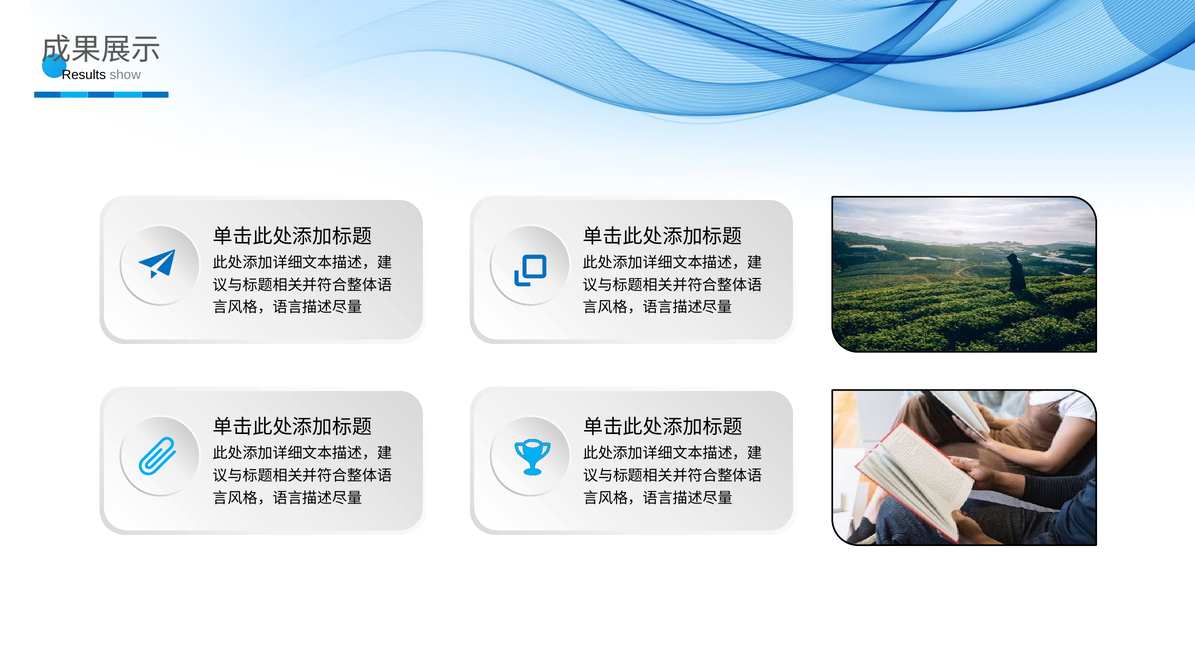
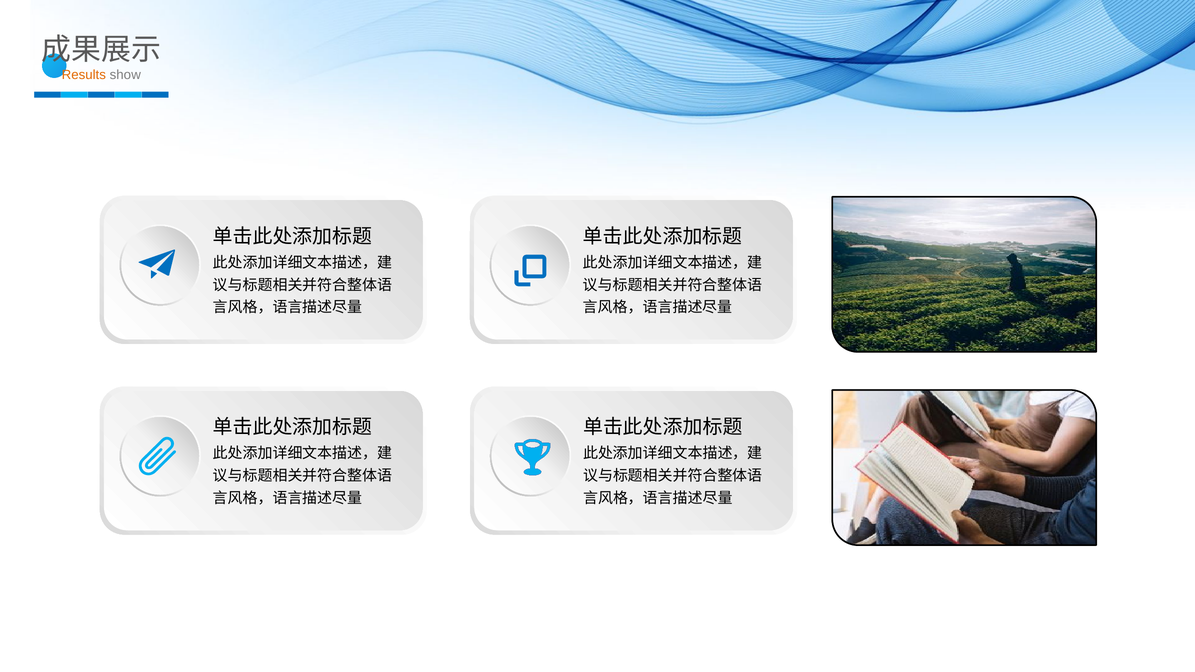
Results colour: black -> orange (84, 75)
